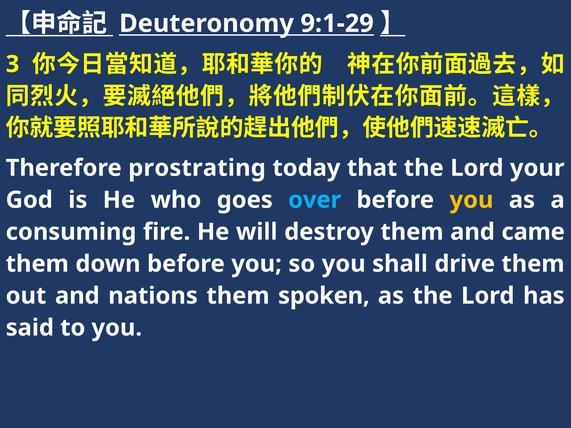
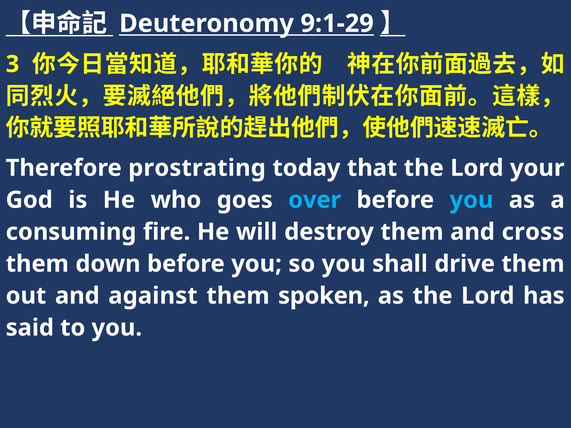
you colour: yellow -> light blue (471, 200)
came: came -> cross (533, 232)
nations: nations -> against (153, 296)
